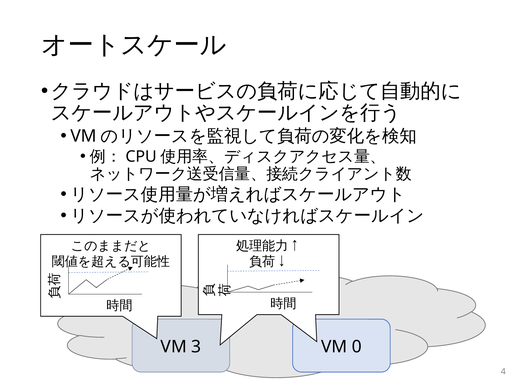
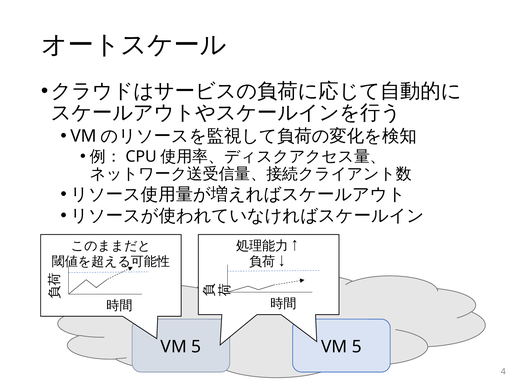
3: 3 -> 5 (196, 347)
0: 0 -> 5 (357, 347)
